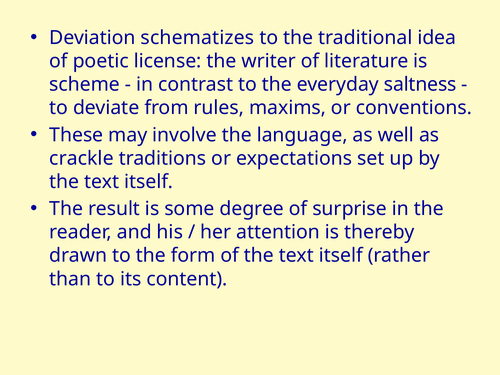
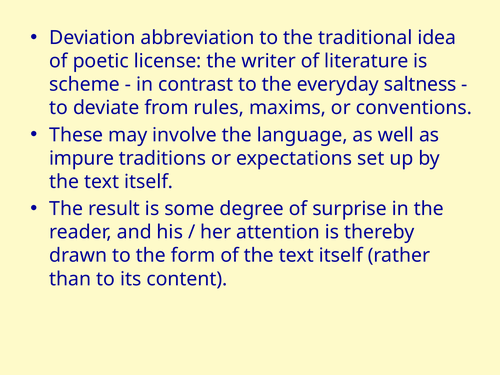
schematizes: schematizes -> abbreviation (198, 38)
crackle: crackle -> impure (82, 158)
